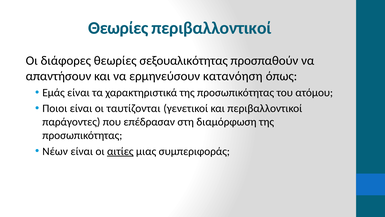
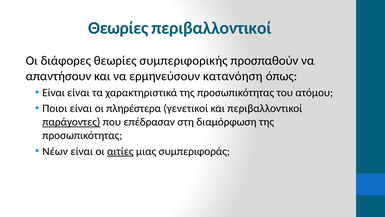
σεξουαλικότητας: σεξουαλικότητας -> συμπεριφορικής (183, 61)
Εμάς: Εμάς -> Είναι (54, 93)
ταυτίζονται: ταυτίζονται -> πληρέστερα (134, 108)
παράγοντες underline: none -> present (71, 122)
